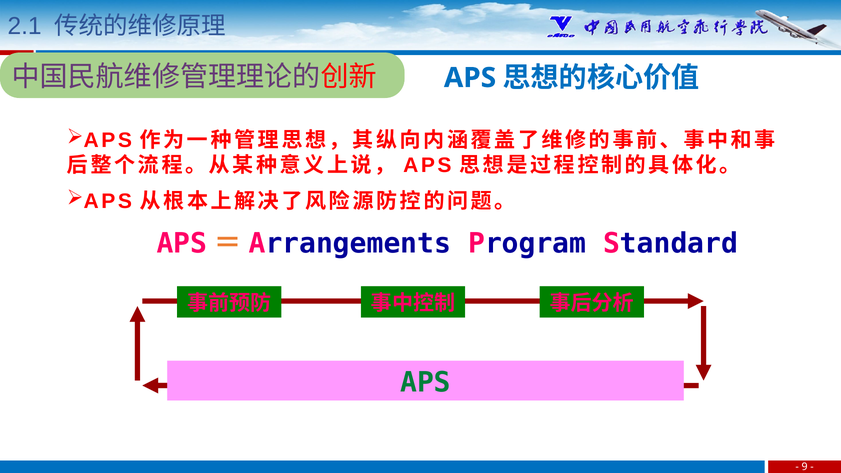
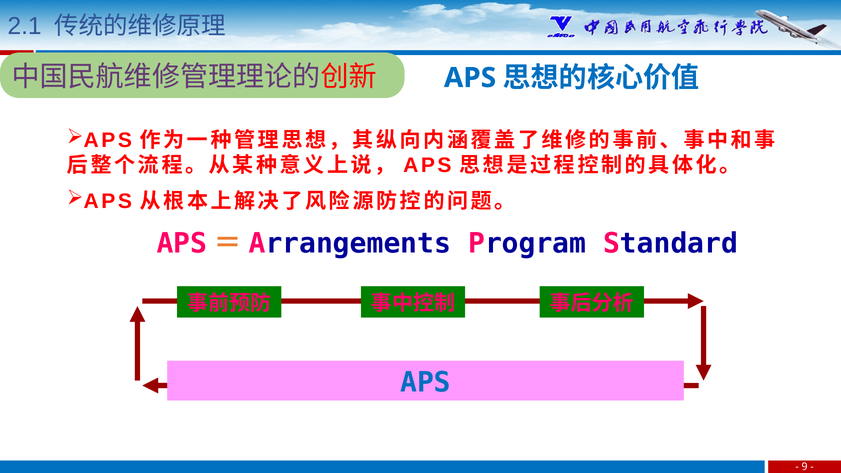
APS colour: green -> blue (426, 383)
